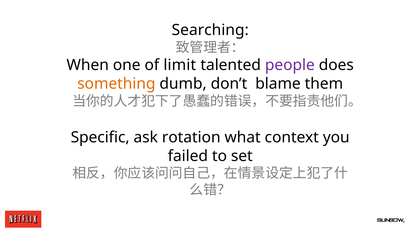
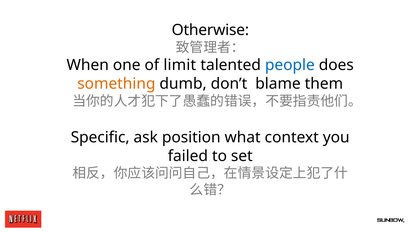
Searching: Searching -> Otherwise (210, 30)
people colour: purple -> blue (290, 65)
rotation: rotation -> position (191, 138)
